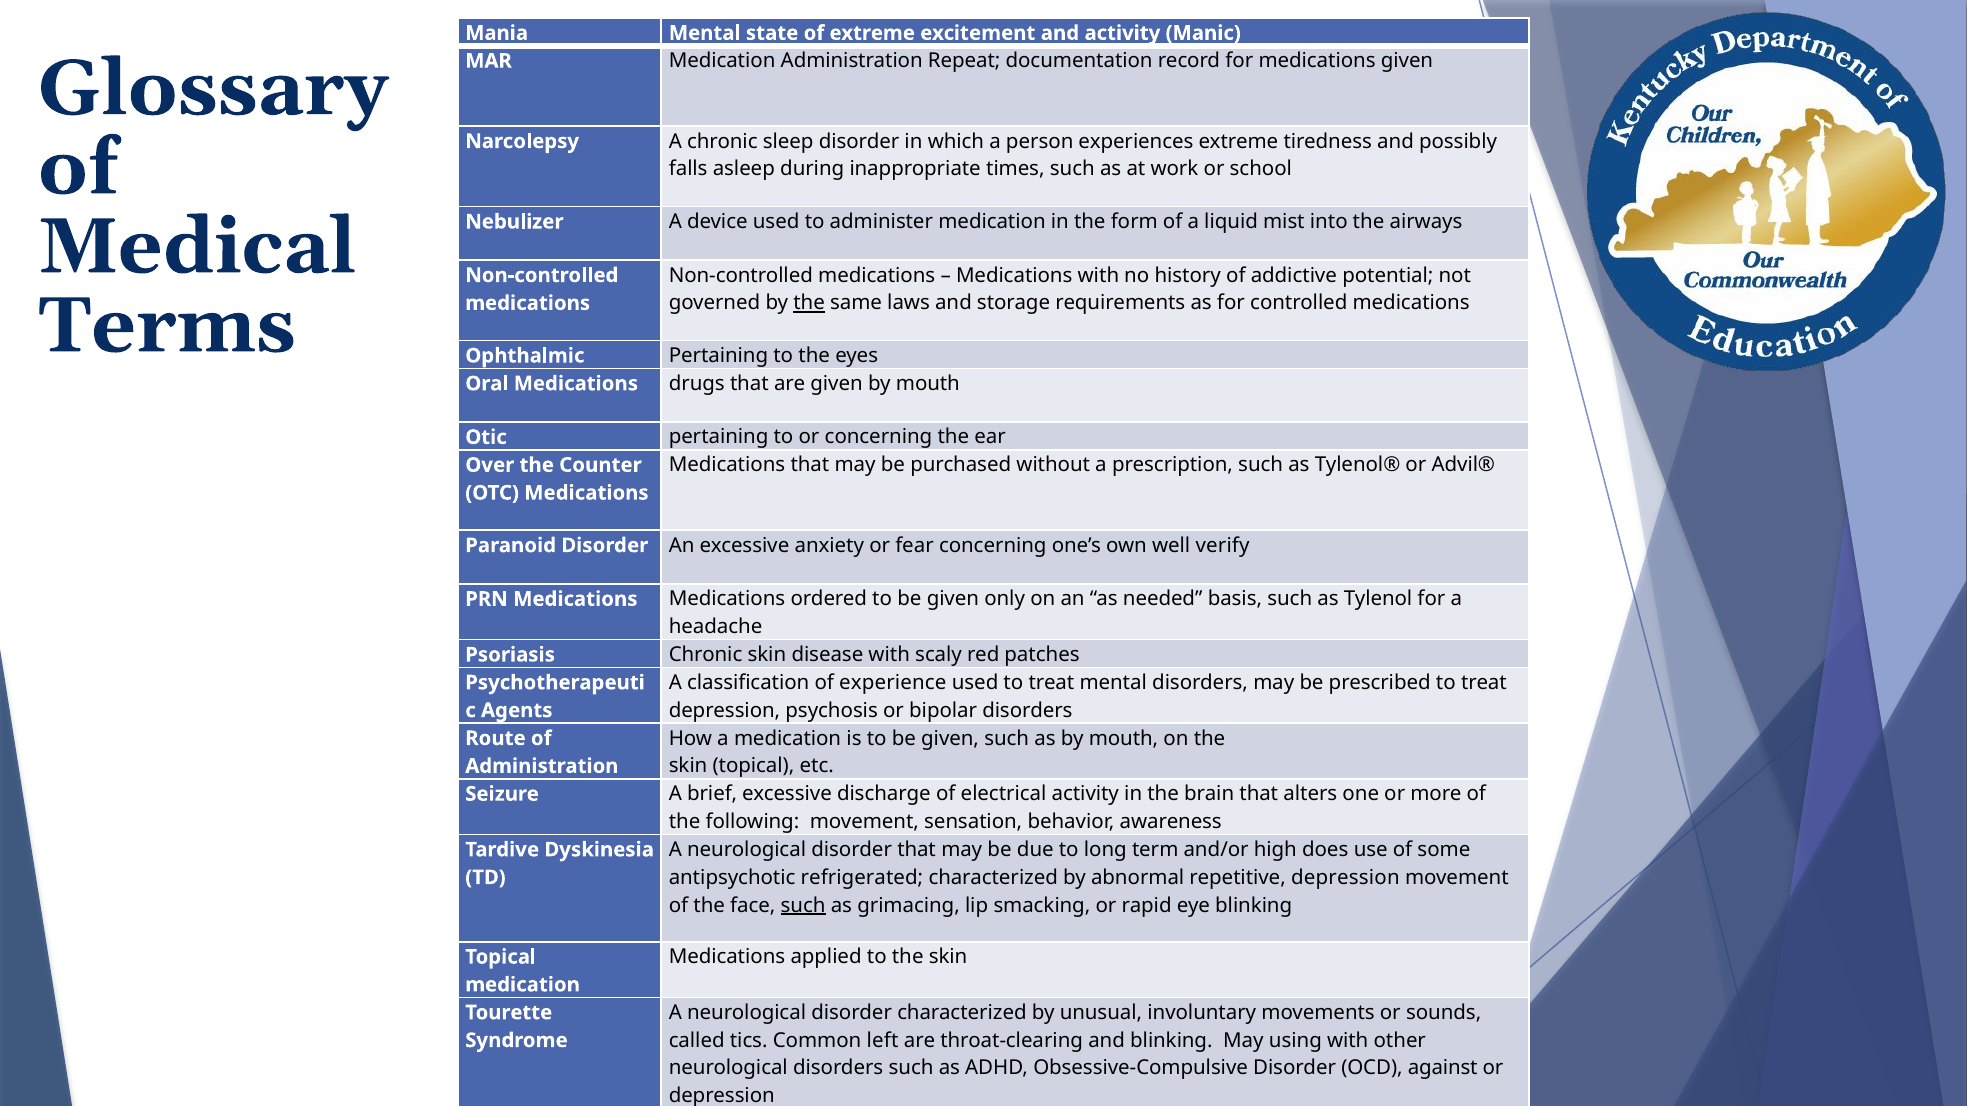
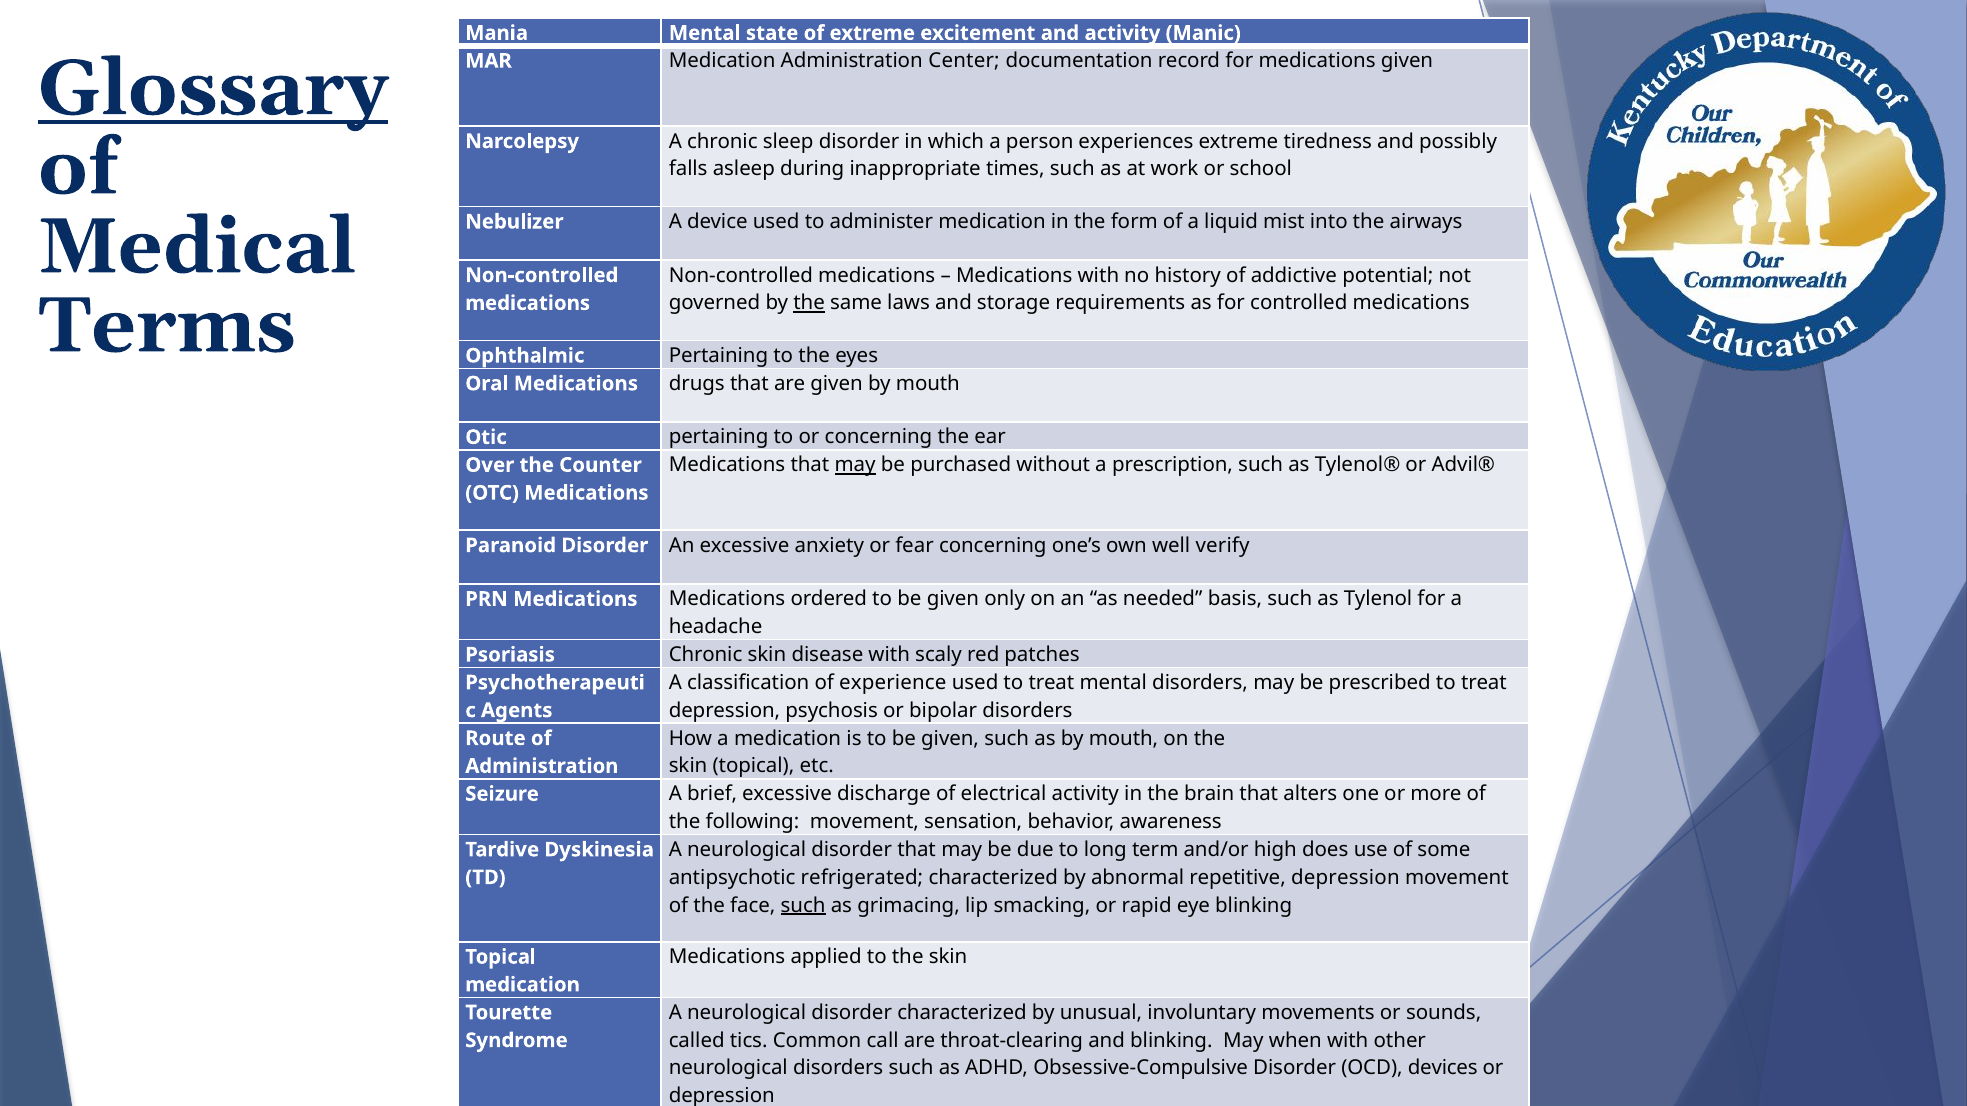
Repeat: Repeat -> Center (964, 61)
Glossary underline: none -> present (213, 89)
may underline: none -> present (855, 465)
left: left -> call (883, 1041)
using: using -> when (1295, 1041)
against: against -> devices (1443, 1069)
